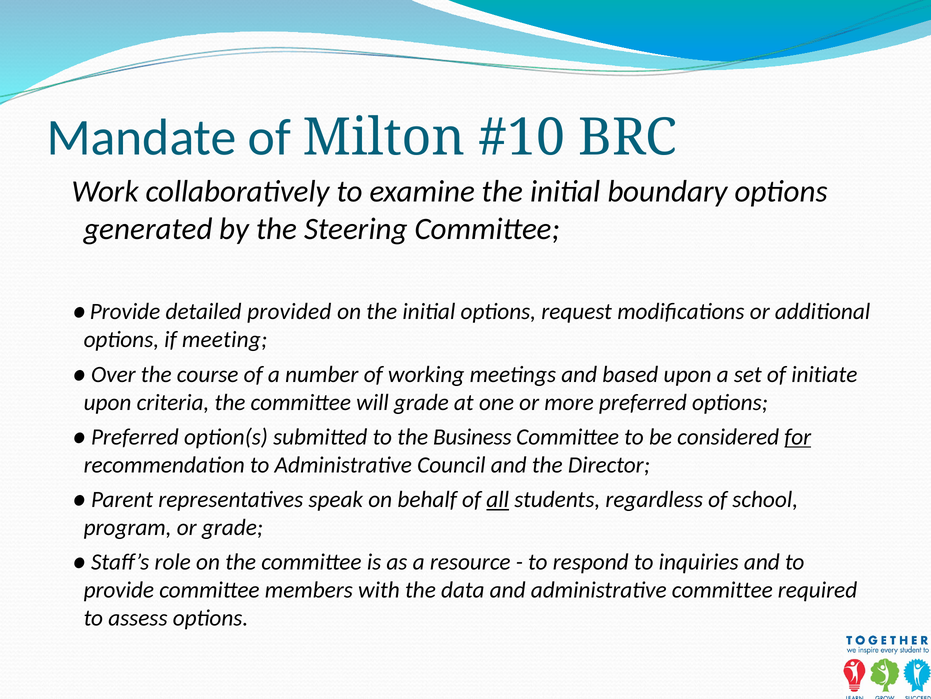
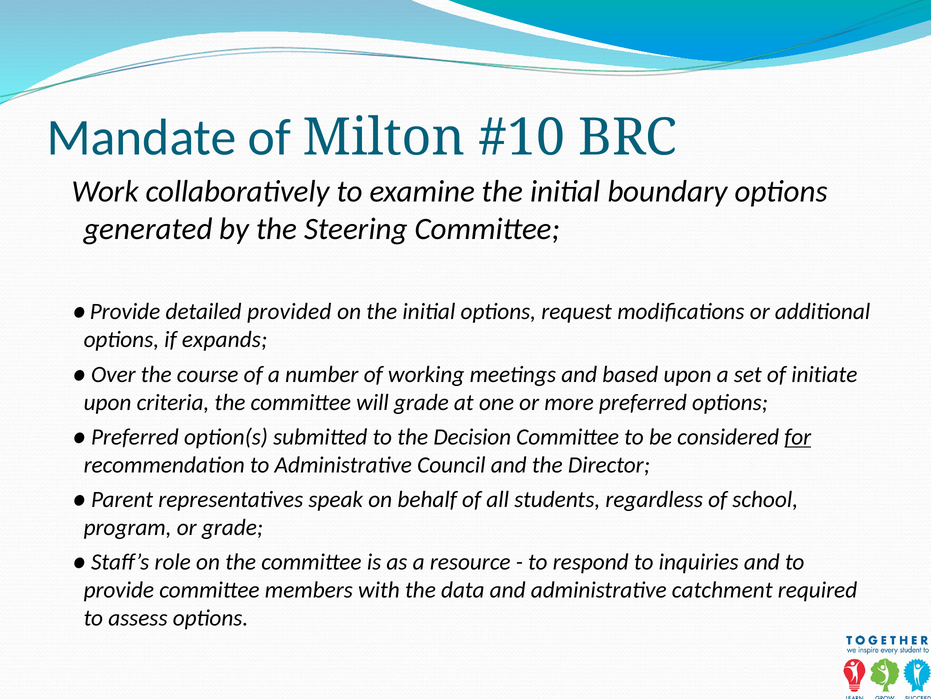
meeting: meeting -> expands (225, 339)
Business: Business -> Decision (472, 437)
all underline: present -> none (498, 499)
administrative committee: committee -> catchment (722, 590)
